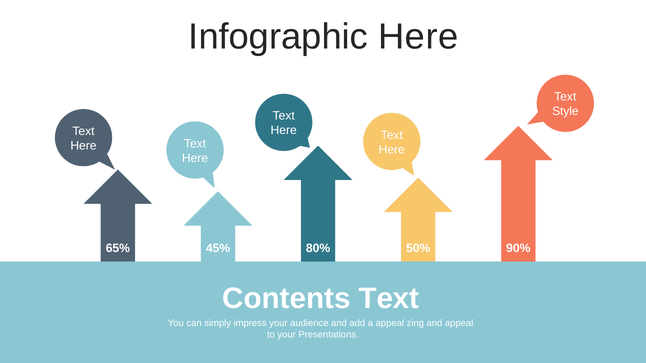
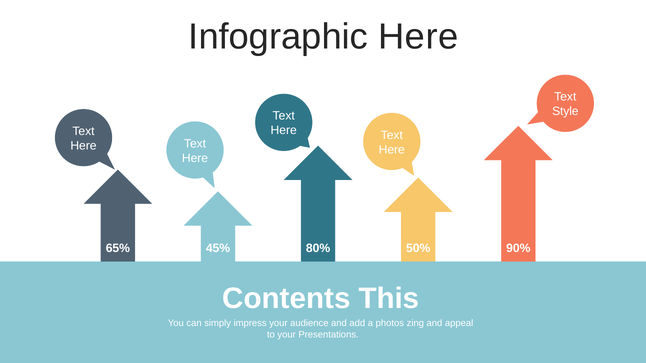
Contents Text: Text -> This (389, 299)
a appeal: appeal -> photos (390, 323)
